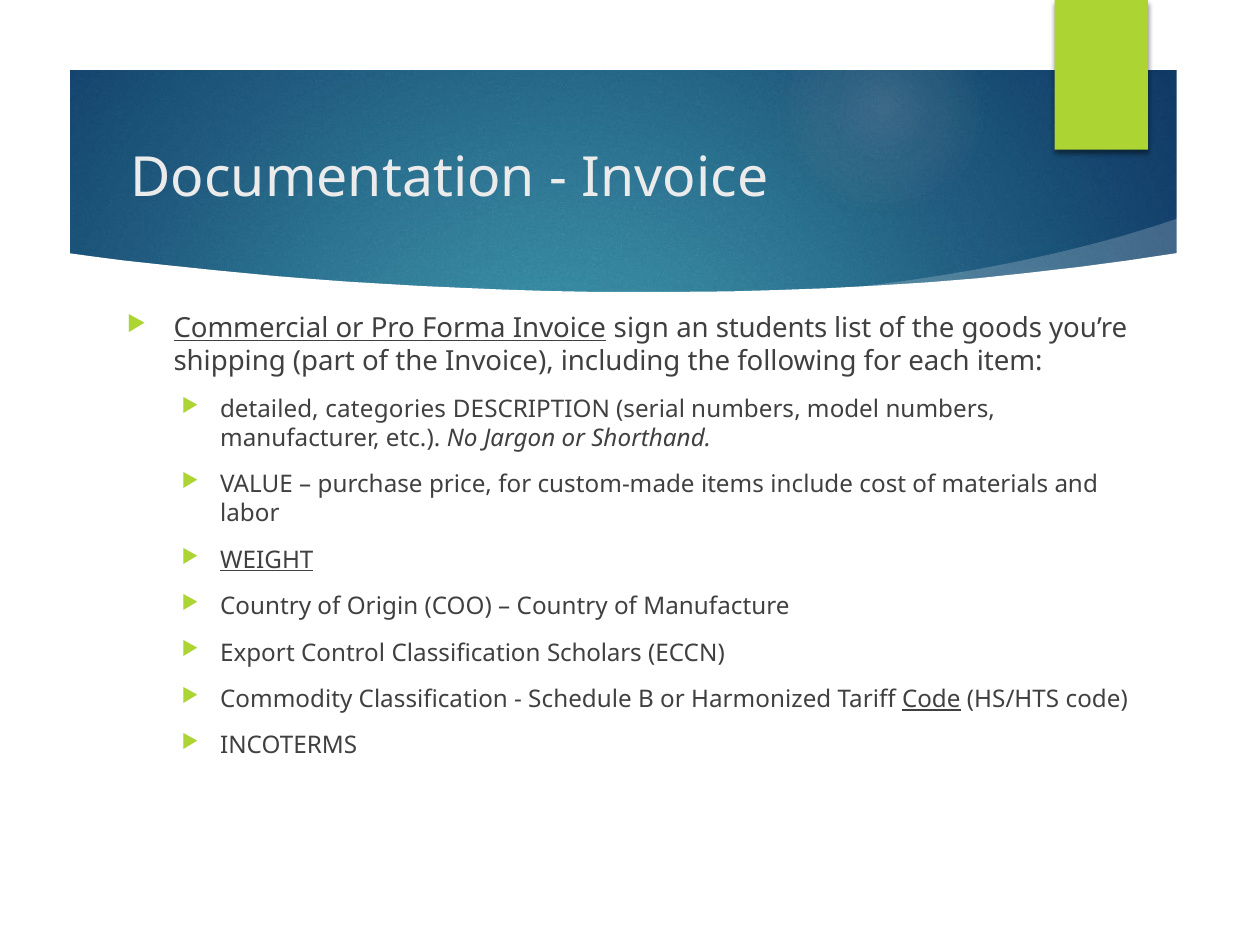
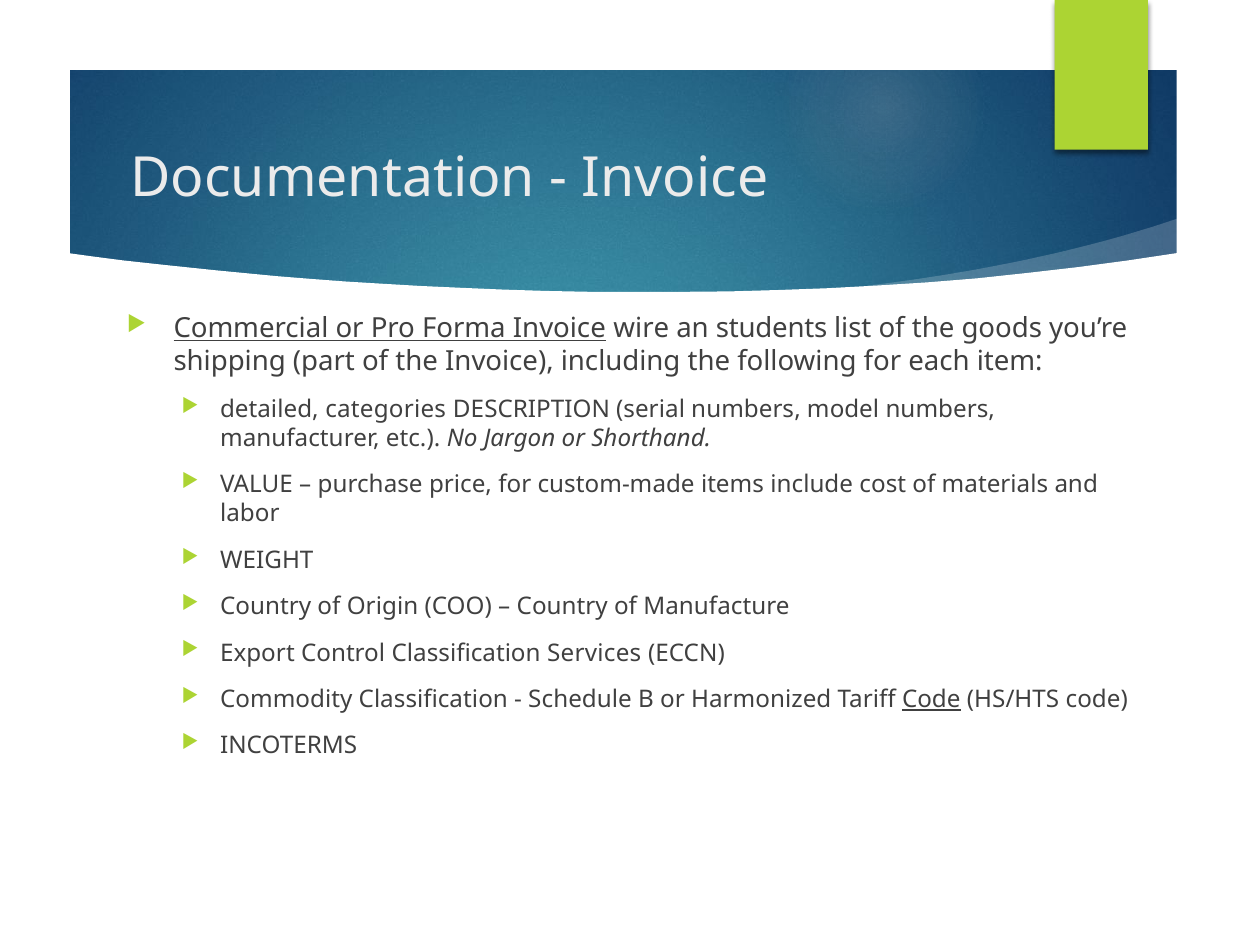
sign: sign -> wire (641, 328)
WEIGHT underline: present -> none (267, 560)
Scholars: Scholars -> Services (594, 653)
